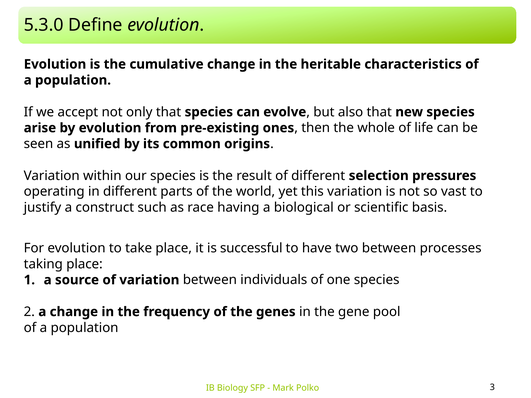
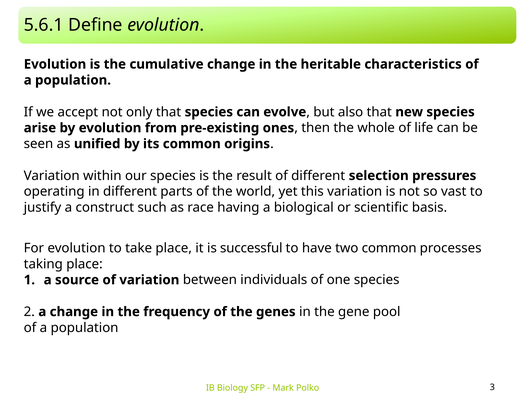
5.3.0: 5.3.0 -> 5.6.1 (44, 25)
two between: between -> common (389, 248)
